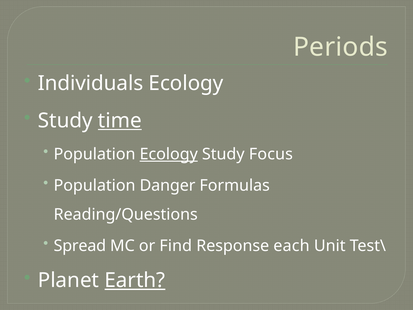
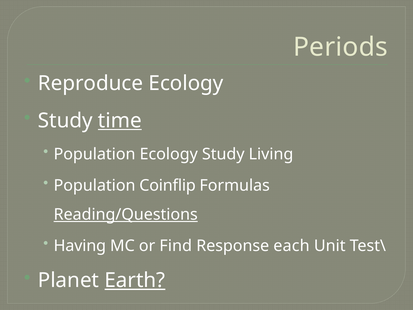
Individuals: Individuals -> Reproduce (91, 83)
Ecology underline: present -> none (169, 154)
Focus: Focus -> Living (271, 154)
Danger: Danger -> Coinflip (168, 185)
Reading/Questions underline: none -> present (126, 214)
Spread: Spread -> Having (80, 246)
